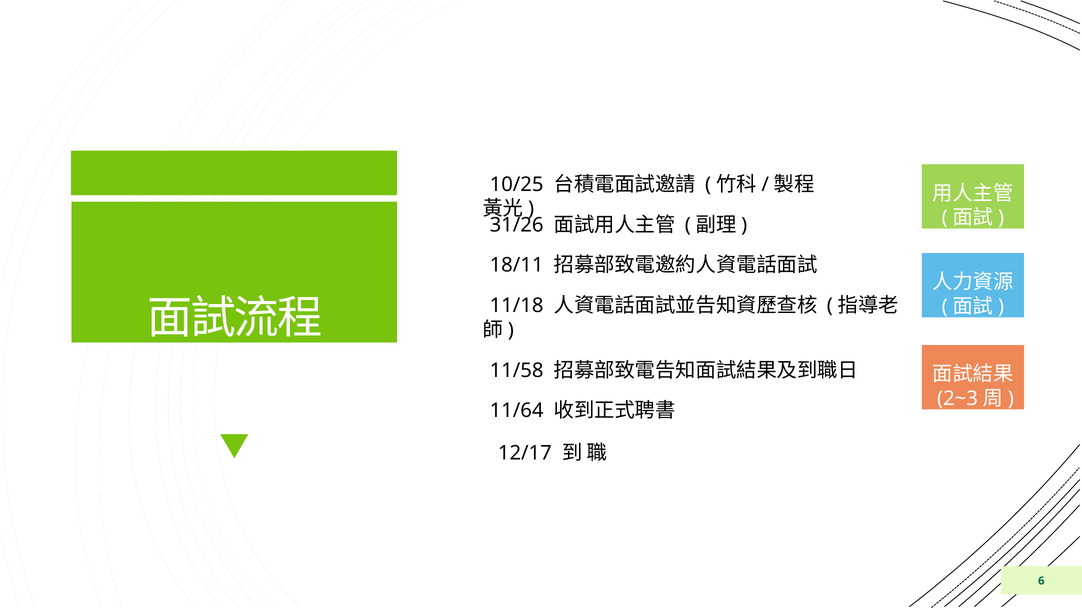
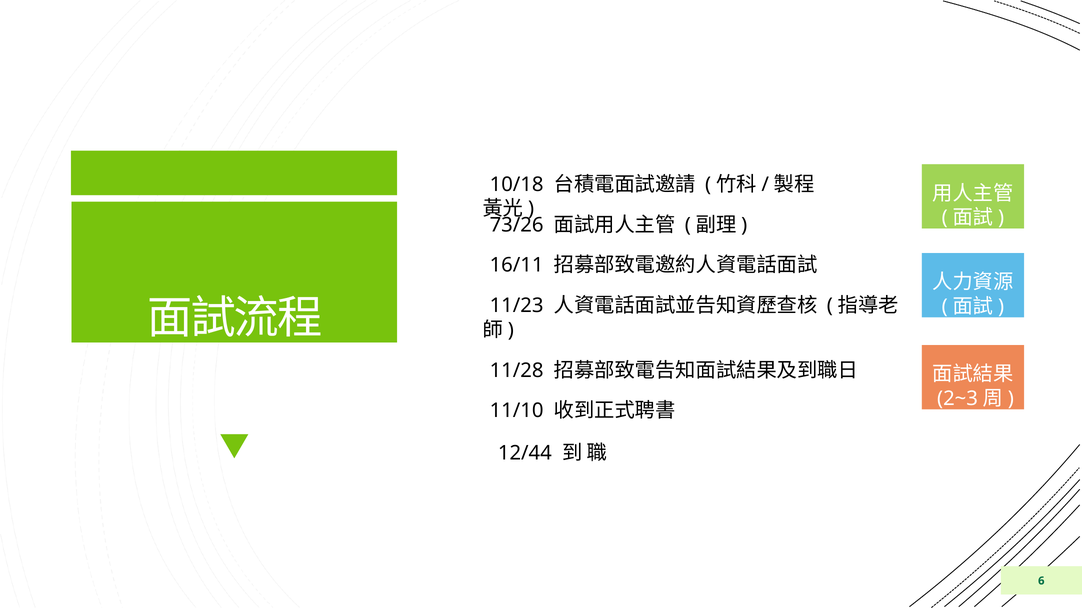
10/25: 10/25 -> 10/18 (517, 185)
31/26: 31/26 -> 73/26 (517, 225)
18/11: 18/11 -> 16/11 (517, 266)
11/18: 11/18 -> 11/23 (517, 306)
11/58: 11/58 -> 11/28 (517, 371)
11/64: 11/64 -> 11/10 (517, 411)
12/17: 12/17 -> 12/44 (525, 453)
